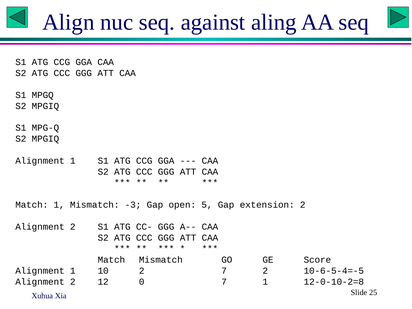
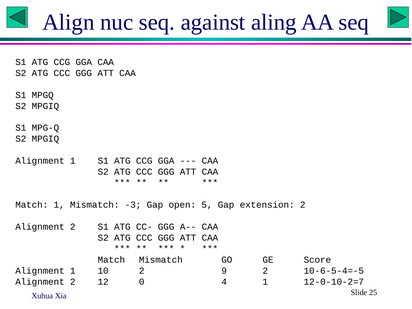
2 7: 7 -> 9 (224, 271)
0 7: 7 -> 4 (224, 282)
12-0-10-2=8: 12-0-10-2=8 -> 12-0-10-2=7 (334, 282)
